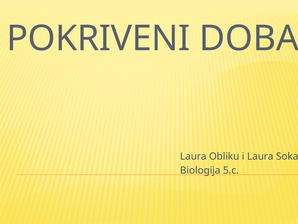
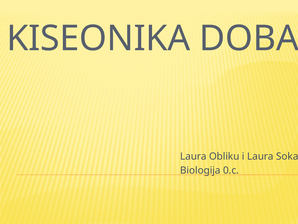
POKRIVENI: POKRIVENI -> KISEONIKA (98, 39)
5.c: 5.c -> 0.c (231, 170)
